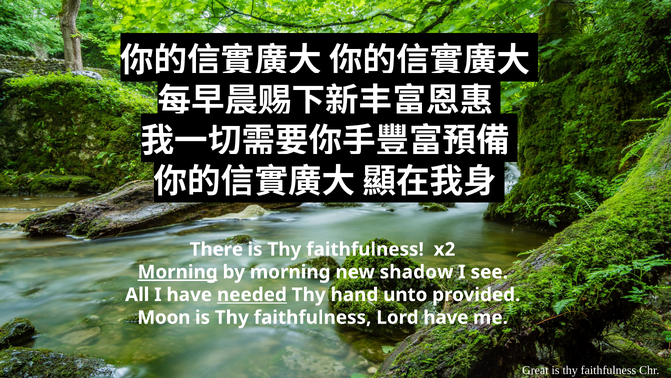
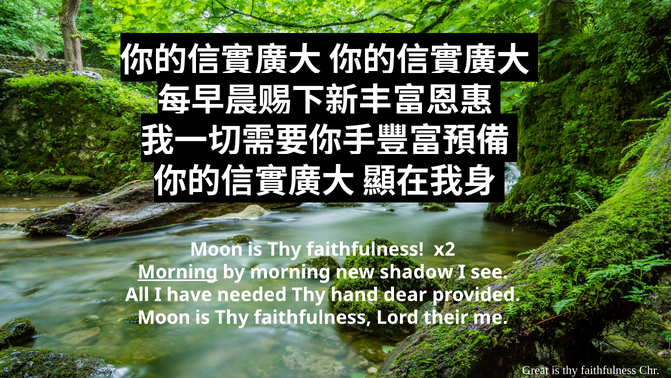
There: There -> Moon (216, 249)
needed underline: present -> none (252, 294)
unto: unto -> dear (405, 294)
Lord have: have -> their (446, 317)
